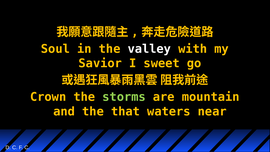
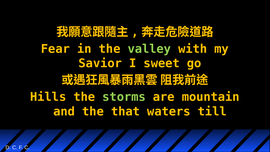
Soul: Soul -> Fear (55, 49)
valley colour: white -> light green (149, 49)
Crown: Crown -> Hills (48, 97)
near: near -> till (212, 111)
